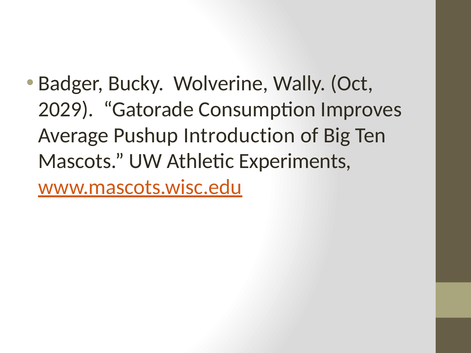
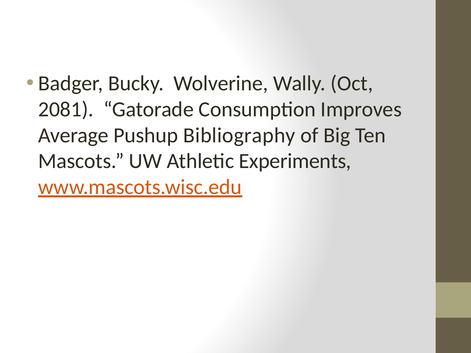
2029: 2029 -> 2081 (66, 109)
Introduction: Introduction -> Bibliography (239, 135)
